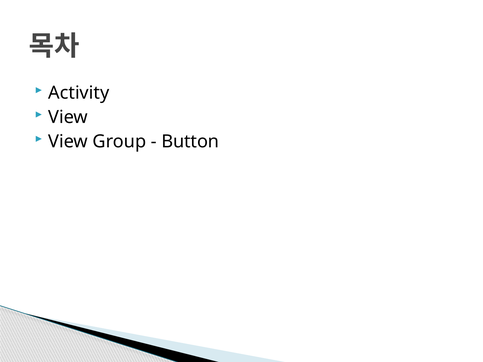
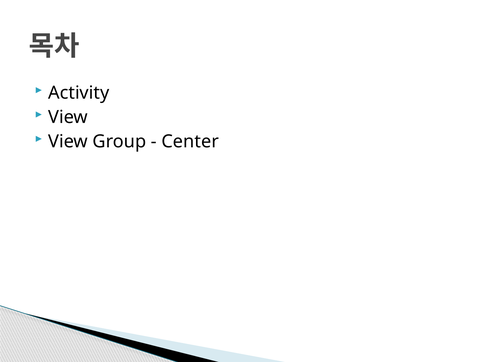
Button: Button -> Center (190, 142)
